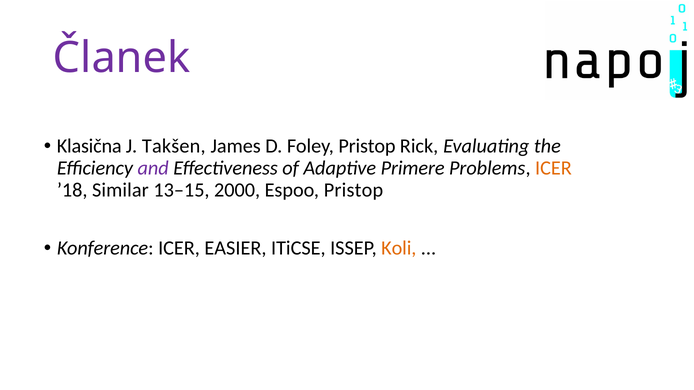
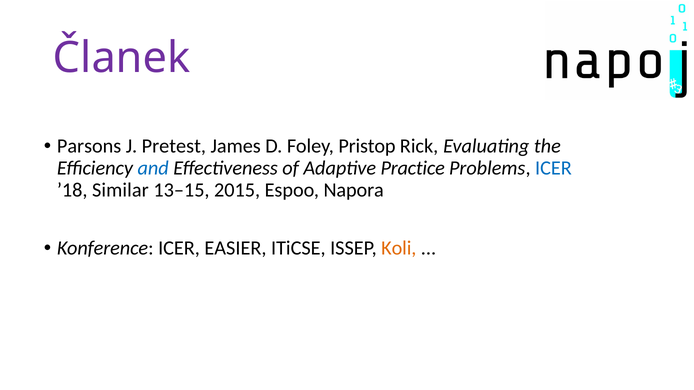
Klasična: Klasična -> Parsons (89, 146)
Takšen: Takšen -> Pretest (174, 146)
and colour: purple -> blue (153, 168)
Primere: Primere -> Practice (413, 168)
ICER colour: orange -> blue (553, 168)
2000: 2000 -> 2015 (237, 190)
Espoo Pristop: Pristop -> Napora (354, 190)
